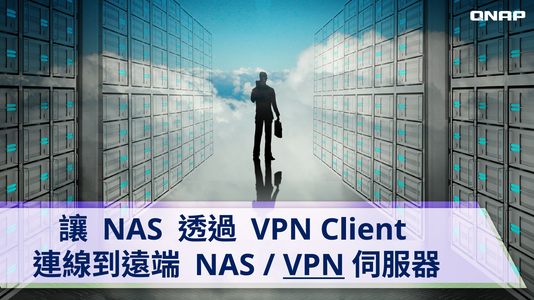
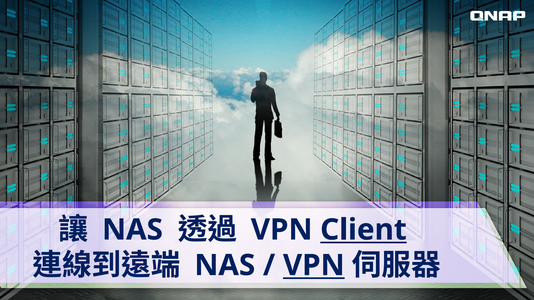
Client underline: none -> present (363, 230)
